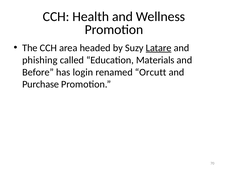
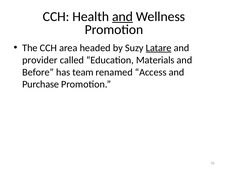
and underline: none -> present (123, 17)
phishing: phishing -> provider (40, 60)
login: login -> team (83, 72)
Orcutt: Orcutt -> Access (151, 72)
